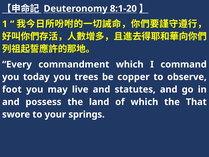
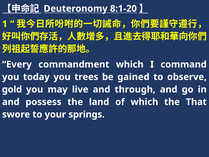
copper: copper -> gained (133, 77)
foot: foot -> gold (12, 89)
statutes: statutes -> through (135, 89)
